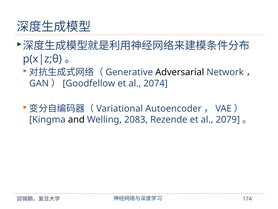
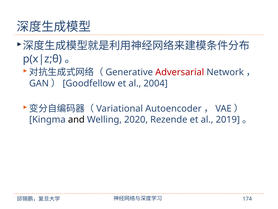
Adversarial colour: black -> red (180, 72)
2074: 2074 -> 2004 (156, 83)
2083: 2083 -> 2020 (136, 119)
2079: 2079 -> 2019 (228, 119)
